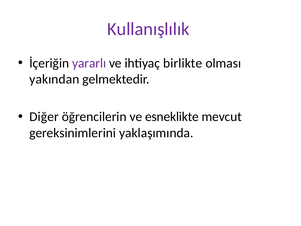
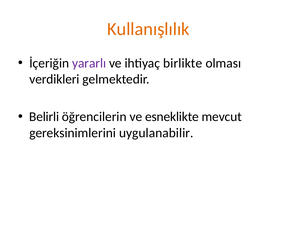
Kullanışlılık colour: purple -> orange (148, 29)
yakından: yakından -> verdikleri (54, 79)
Diğer: Diğer -> Belirli (44, 117)
yaklaşımında: yaklaşımında -> uygulanabilir (156, 133)
